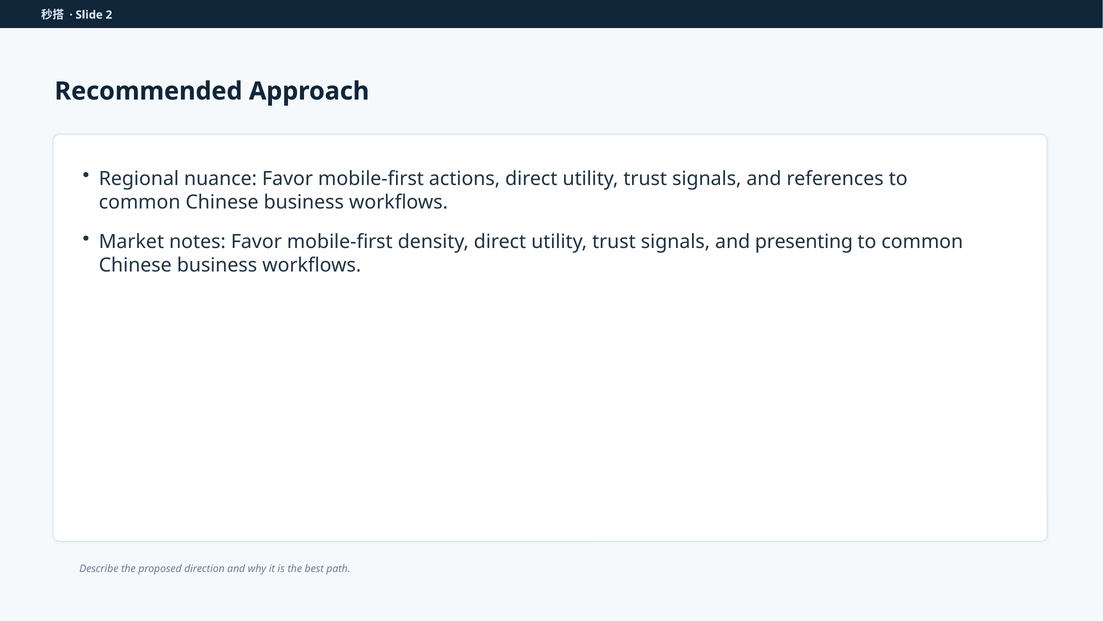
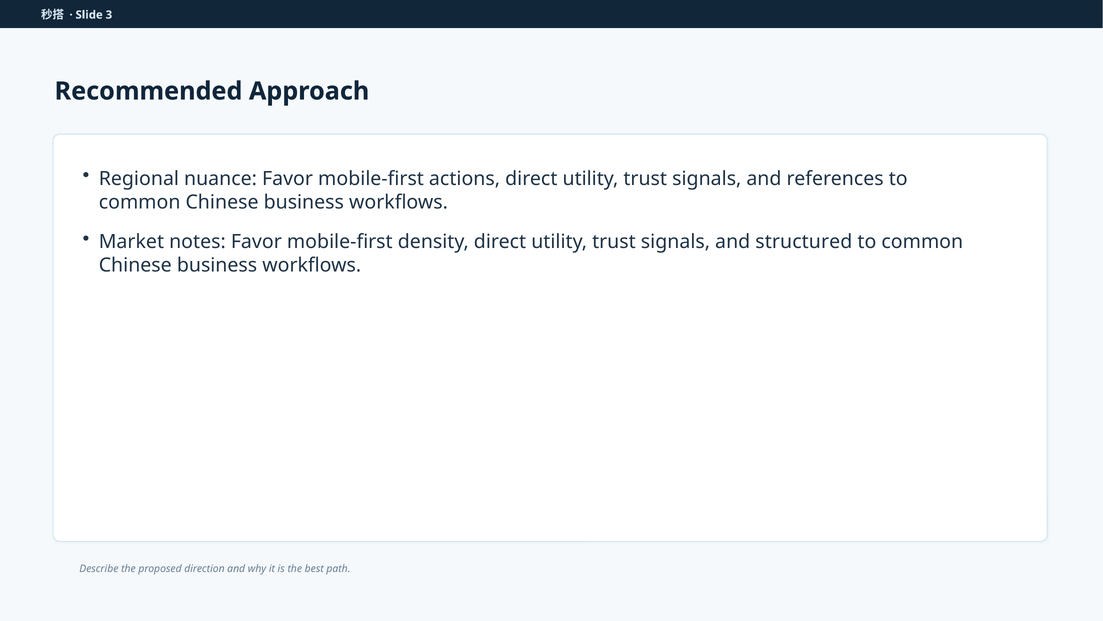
2: 2 -> 3 (109, 15)
presenting: presenting -> structured (804, 241)
